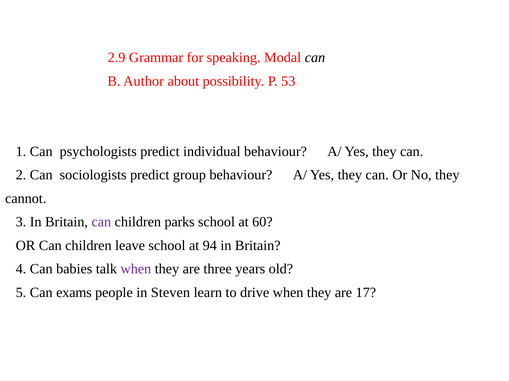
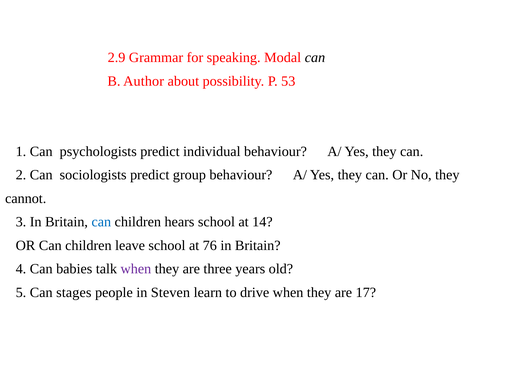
can colour: purple -> blue (101, 222)
parks: parks -> hears (179, 222)
60: 60 -> 14 (262, 222)
94: 94 -> 76 (210, 246)
exams: exams -> stages (74, 293)
